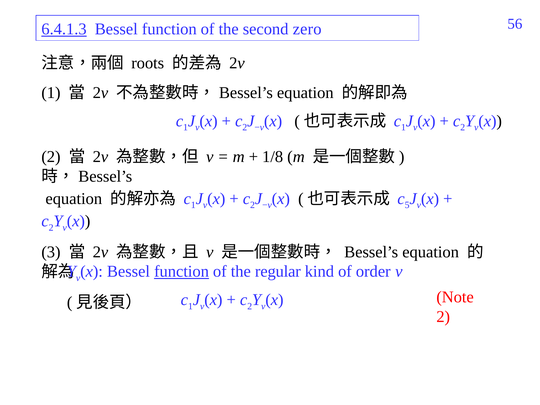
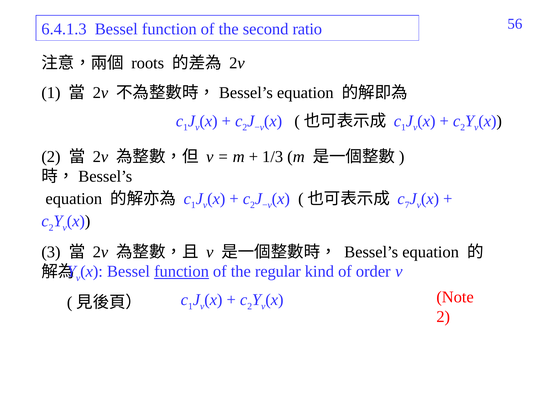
6.4.1.3 underline: present -> none (64, 29)
zero: zero -> ratio (307, 29)
1/8: 1/8 -> 1/3 (273, 157)
5: 5 -> 7 (407, 205)
